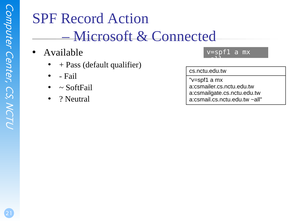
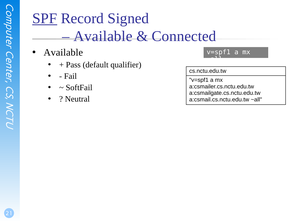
SPF underline: none -> present (45, 18)
Action: Action -> Signed (128, 18)
Microsoft: Microsoft -> Available (103, 36)
